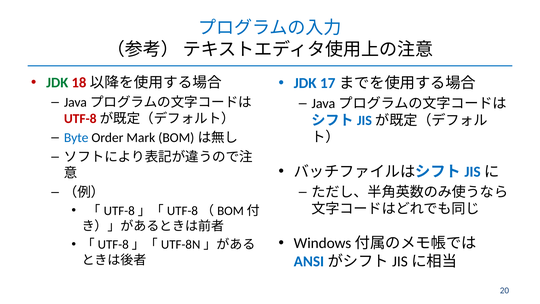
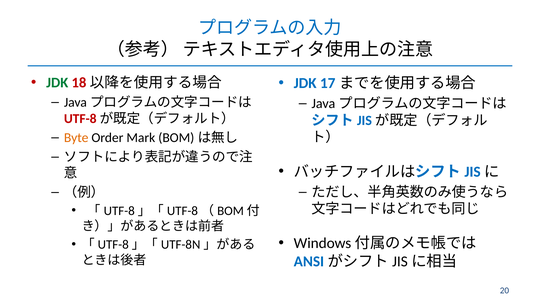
Byte colour: blue -> orange (76, 138)
